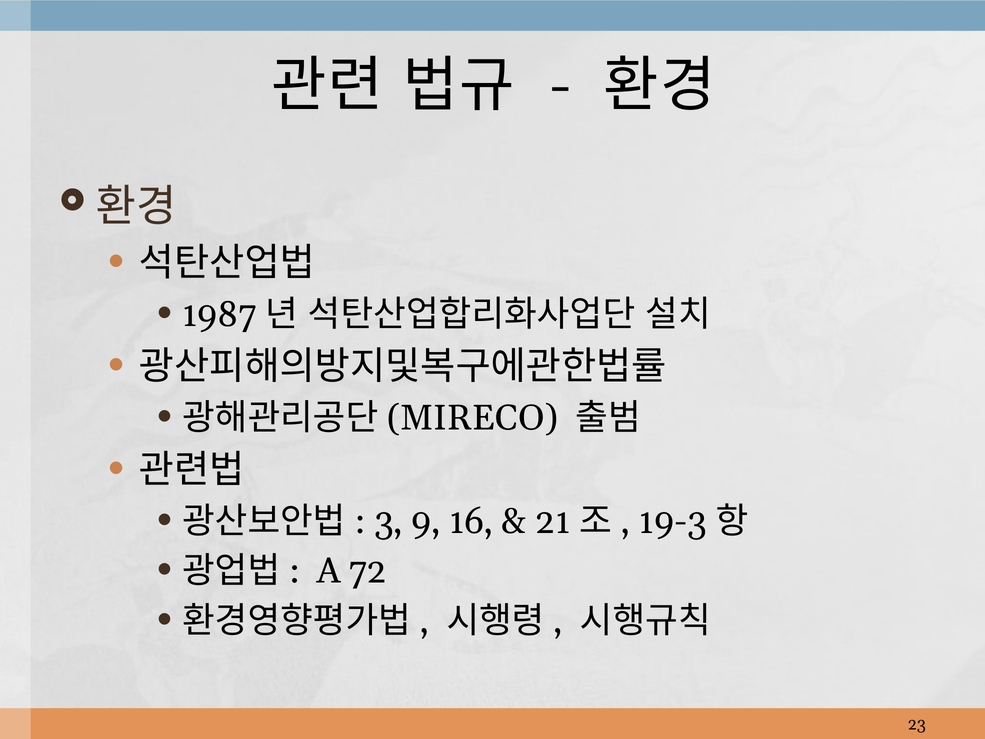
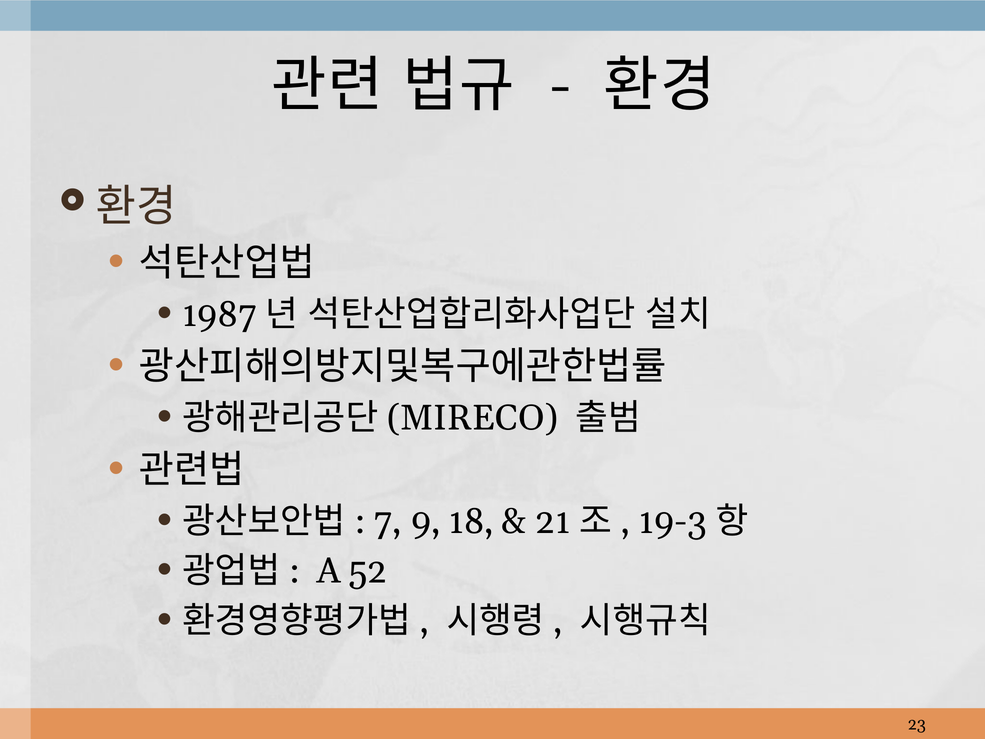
3: 3 -> 7 (388, 521)
16: 16 -> 18 (471, 521)
72: 72 -> 52 (368, 571)
